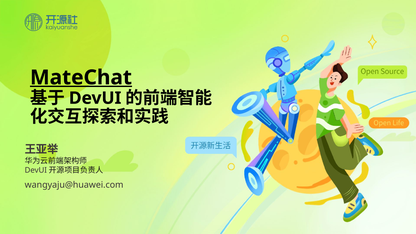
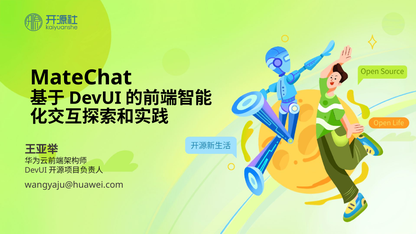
MateChat underline: present -> none (81, 77)
